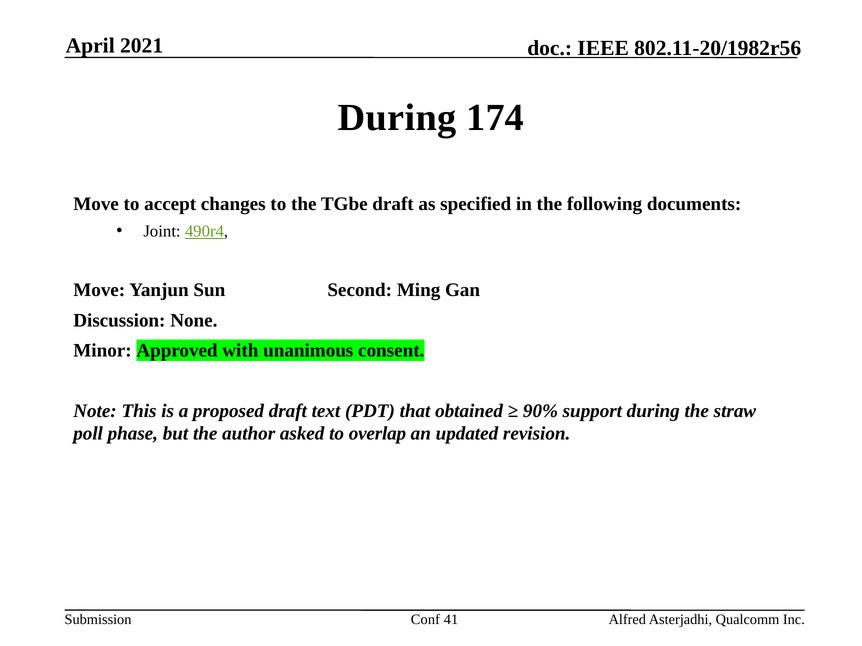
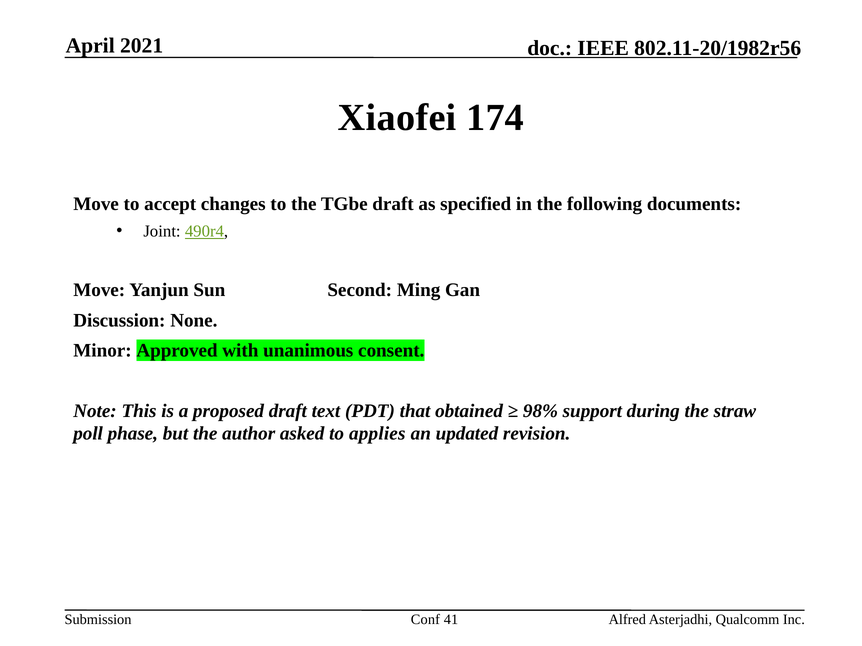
During: During -> Xiaofei (397, 118)
90%: 90% -> 98% (540, 411)
overlap: overlap -> applies (377, 434)
